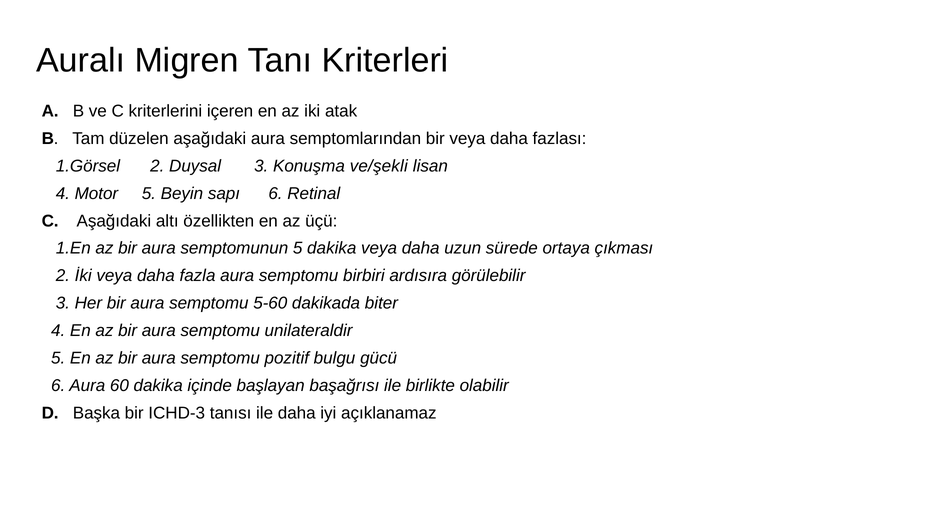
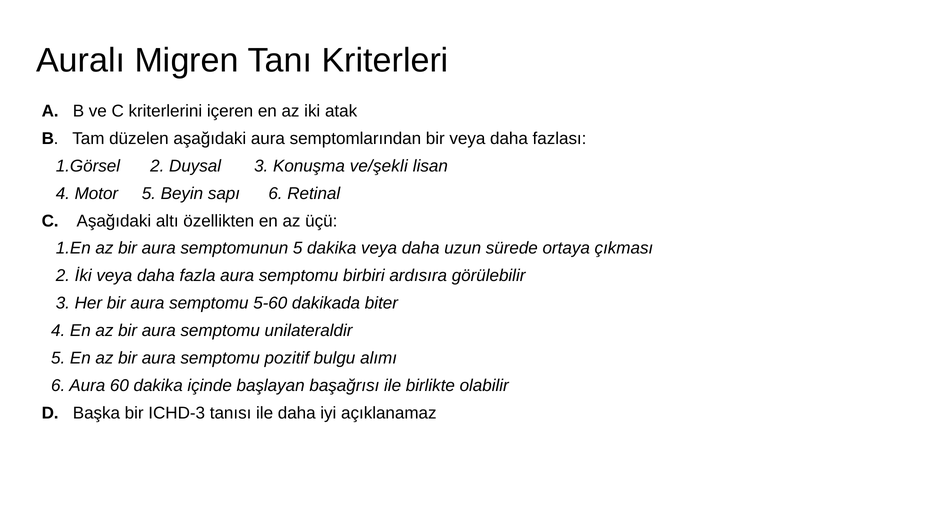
gücü: gücü -> alımı (379, 358)
